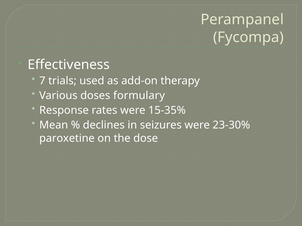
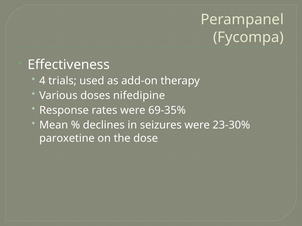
7: 7 -> 4 (42, 81)
formulary: formulary -> nifedipine (139, 96)
15-35%: 15-35% -> 69-35% (167, 111)
